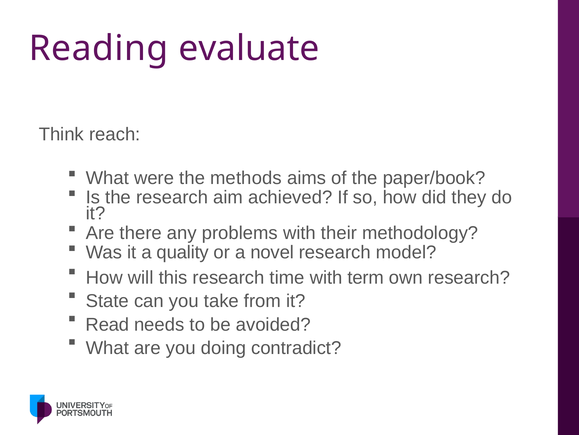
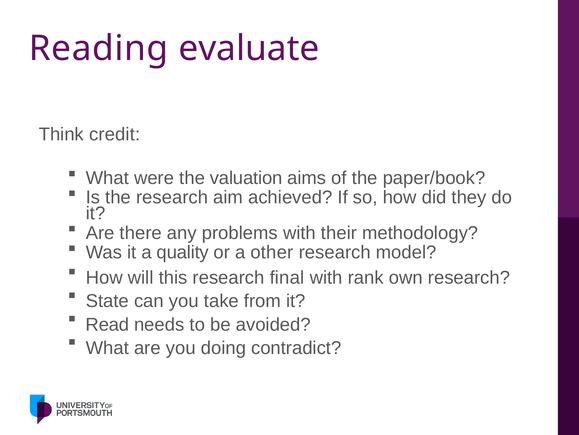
reach: reach -> credit (115, 134)
methods: methods -> valuation (246, 178)
novel: novel -> other (272, 252)
time: time -> final (287, 277)
term: term -> rank (366, 277)
